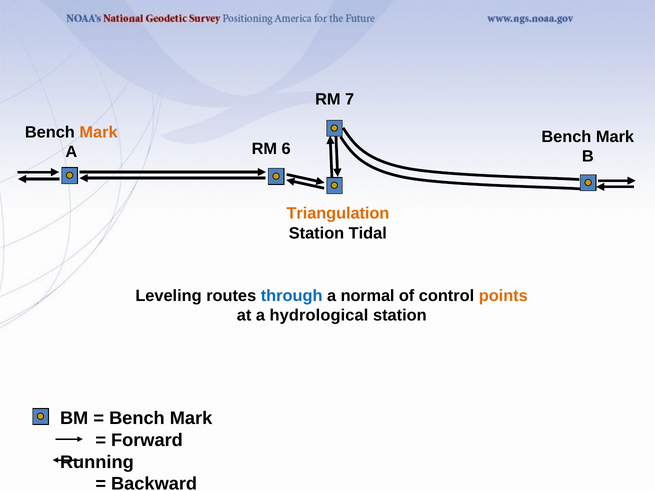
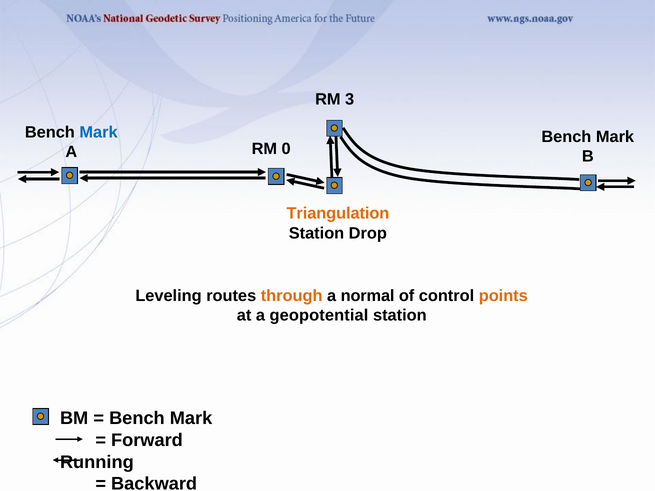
7: 7 -> 3 (350, 99)
Mark colour: orange -> blue (99, 132)
6: 6 -> 0 (286, 149)
Tidal: Tidal -> Drop (368, 233)
through colour: blue -> orange (292, 296)
hydrological: hydrological -> geopotential (319, 316)
